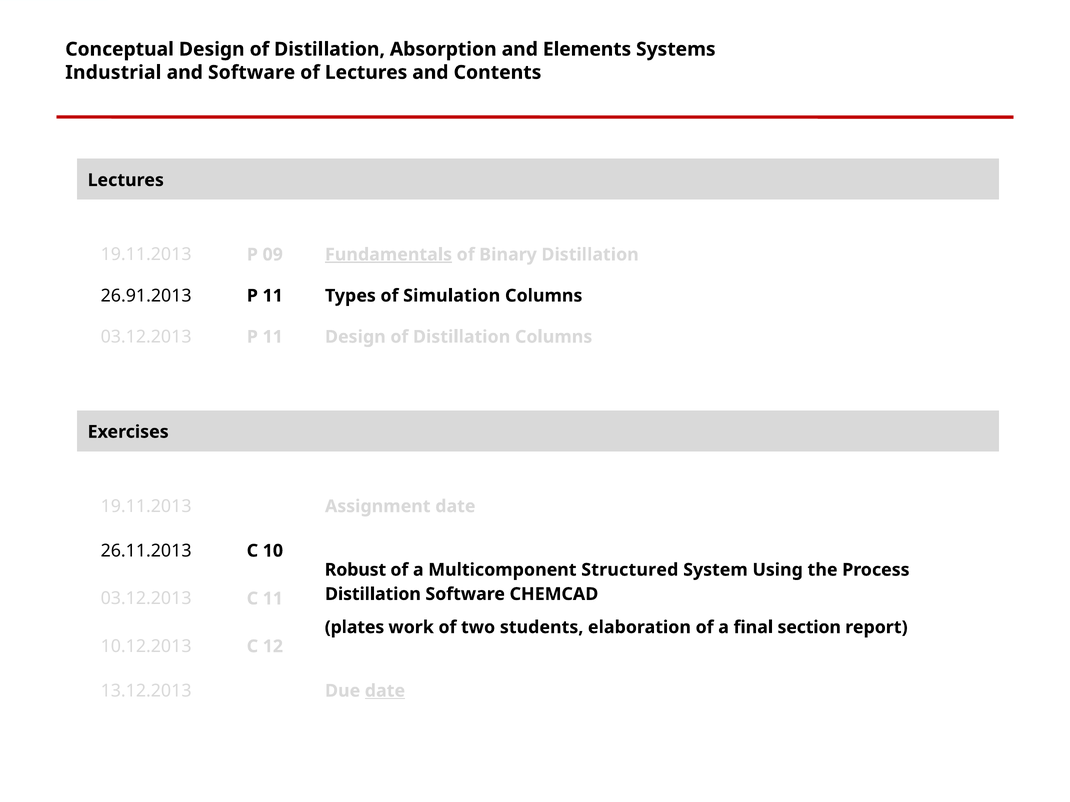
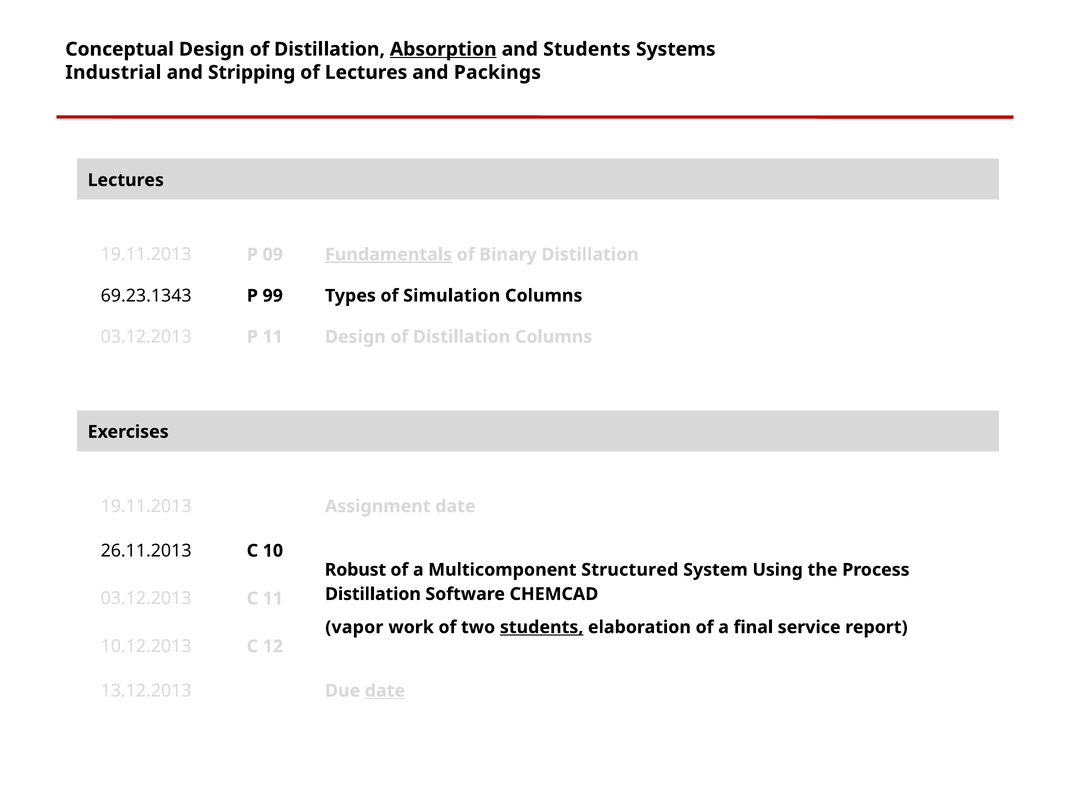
Absorption underline: none -> present (443, 49)
and Elements: Elements -> Students (587, 49)
and Software: Software -> Stripping (252, 73)
Contents: Contents -> Packings (497, 73)
26.91.2013: 26.91.2013 -> 69.23.1343 (146, 296)
11: 11 -> 99 (273, 296)
plates: plates -> vapor (354, 628)
students underline: none -> present (542, 628)
section: section -> service (809, 628)
